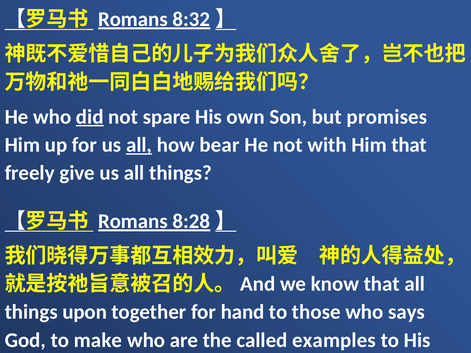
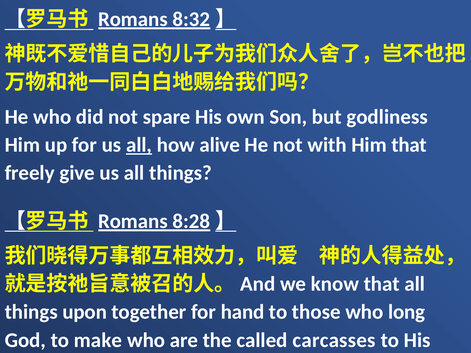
did underline: present -> none (90, 117)
promises: promises -> godliness (387, 117)
bear: bear -> alive (220, 145)
says: says -> long (407, 312)
examples: examples -> carcasses (334, 340)
